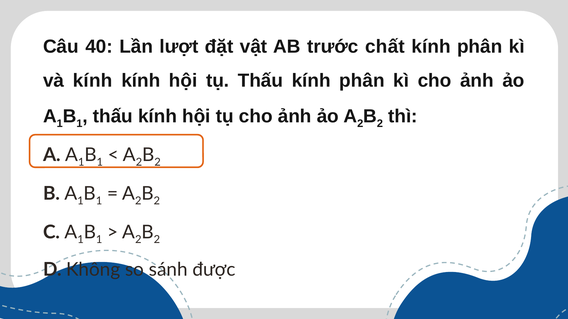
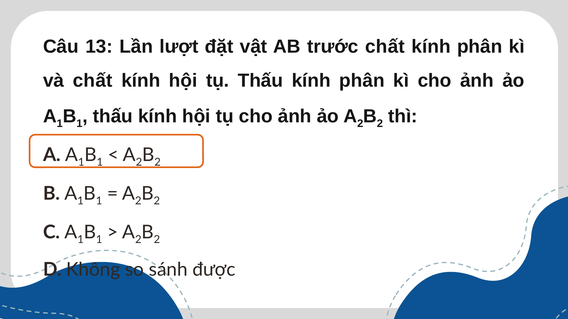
40: 40 -> 13 (99, 47)
và kính: kính -> chất (93, 81)
